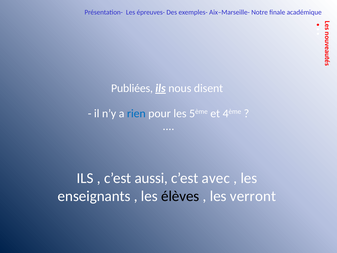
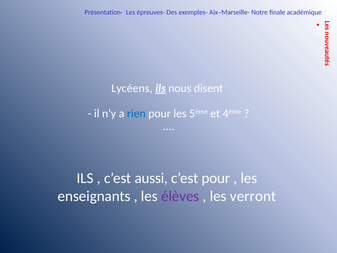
Publiées: Publiées -> Lycéens (132, 88)
c’est avec: avec -> pour (216, 178)
élèves colour: black -> purple (180, 196)
